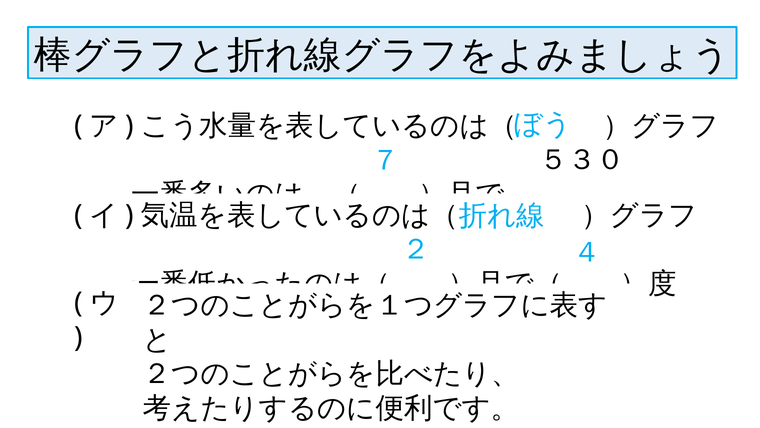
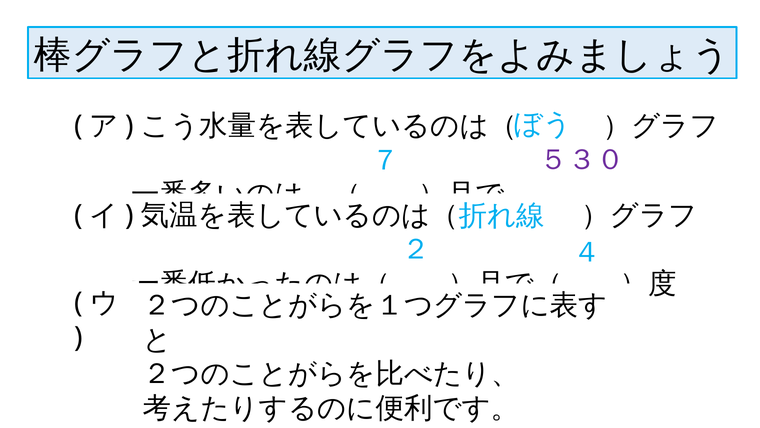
５３０ colour: black -> purple (582, 160)
